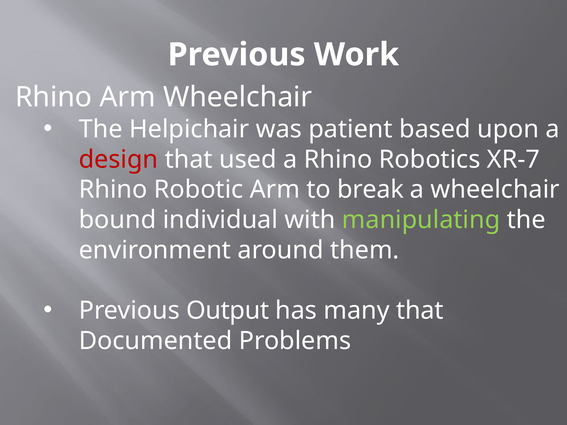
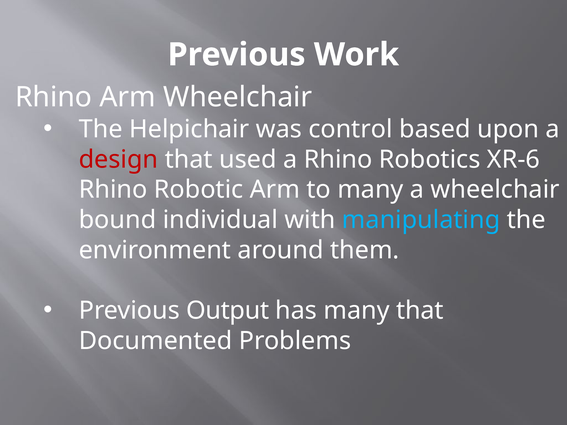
patient: patient -> control (350, 129)
XR-7: XR-7 -> XR-6 (513, 160)
to break: break -> many (370, 190)
manipulating colour: light green -> light blue (421, 220)
